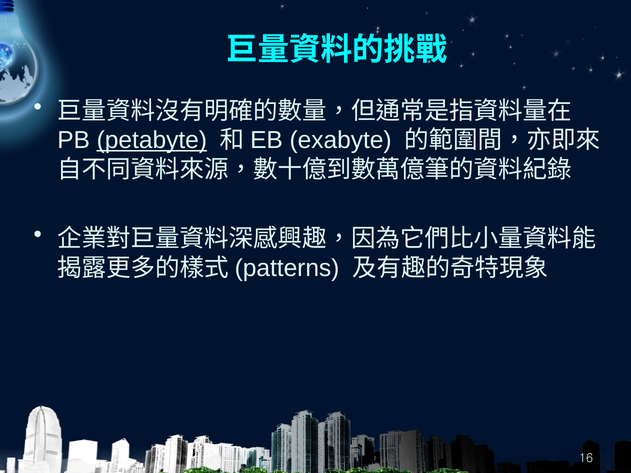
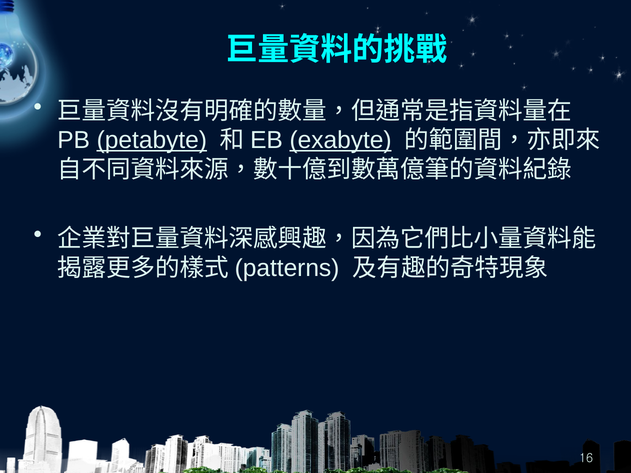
exabyte underline: none -> present (341, 140)
